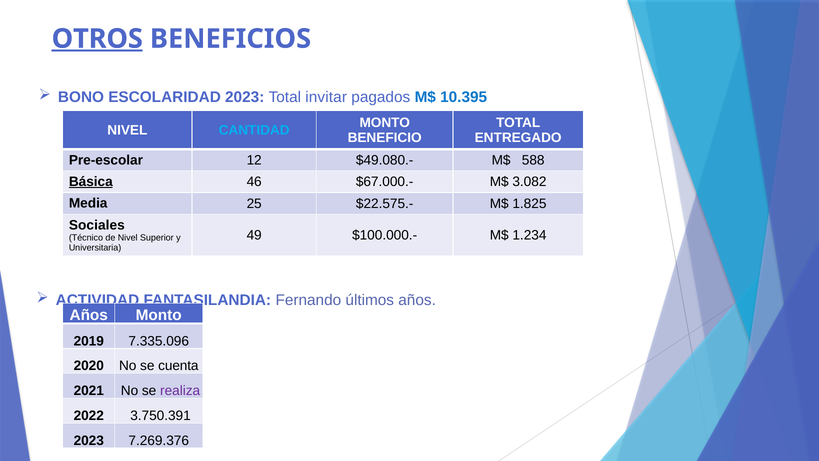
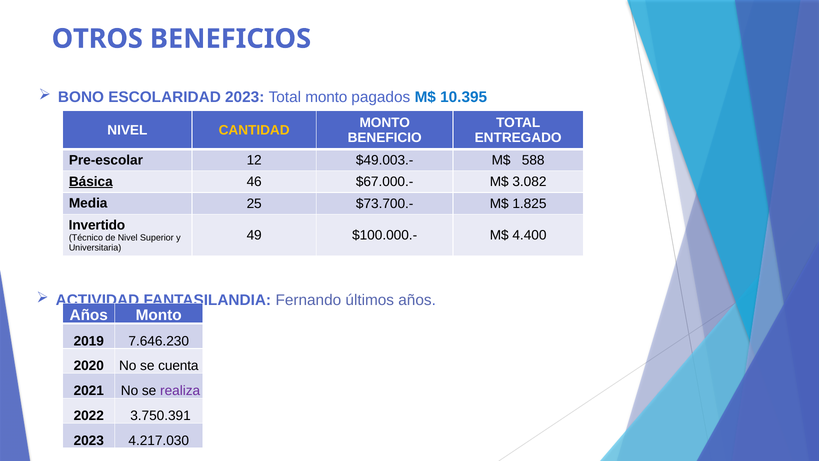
OTROS underline: present -> none (97, 39)
Total invitar: invitar -> monto (326, 97)
CANTIDAD colour: light blue -> yellow (254, 130)
$49.080.-: $49.080.- -> $49.003.- (385, 160)
$22.575.-: $22.575.- -> $73.700.- (385, 203)
Sociales: Sociales -> Invertido (97, 225)
1.234: 1.234 -> 4.400 (529, 235)
7.335.096: 7.335.096 -> 7.646.230 (159, 341)
7.269.376: 7.269.376 -> 4.217.030 (159, 440)
